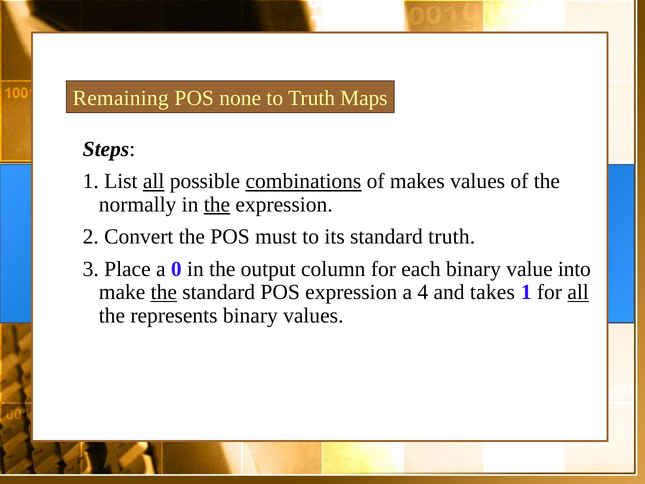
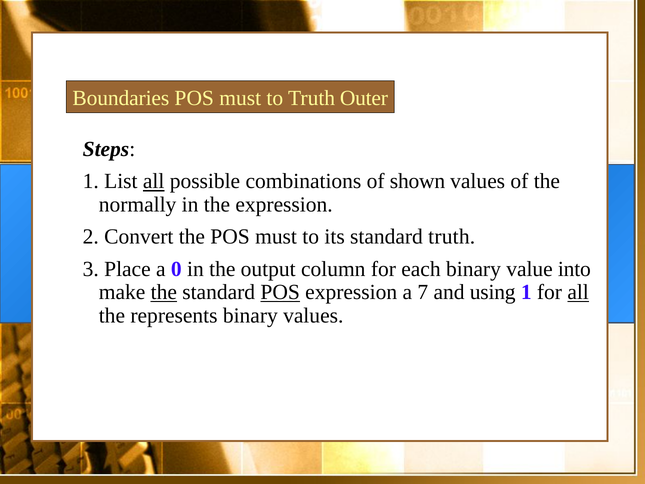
Remaining: Remaining -> Boundaries (121, 98)
none: none -> must (240, 98)
Maps: Maps -> Outer (364, 98)
combinations underline: present -> none (303, 181)
makes: makes -> shown (418, 181)
the underline: present -> none (217, 204)
POS underline: none -> present (280, 292)
4: 4 -> 7 (423, 292)
takes: takes -> using (493, 292)
